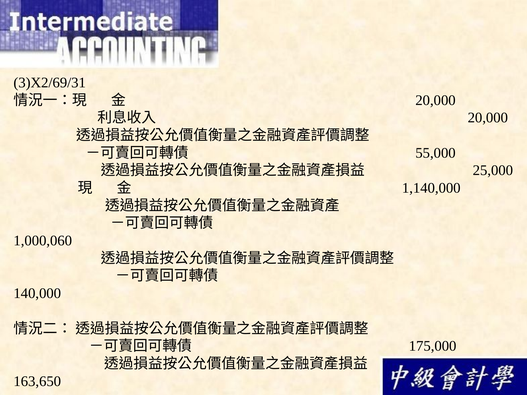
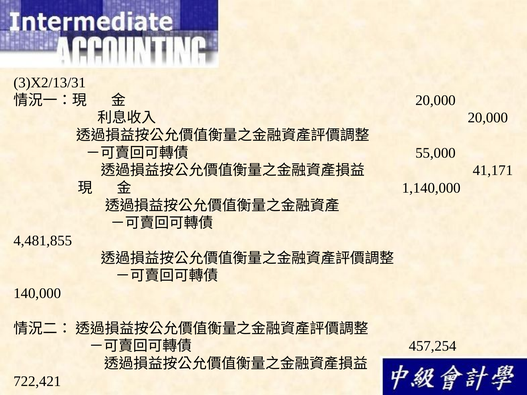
3)X2/69/31: 3)X2/69/31 -> 3)X2/13/31 (50, 83)
25,000: 25,000 -> 41,171 (493, 171)
1,000,060: 1,000,060 -> 4,481,855 (43, 241)
175,000: 175,000 -> 457,254 (433, 346)
163,650: 163,650 -> 722,421 (37, 381)
